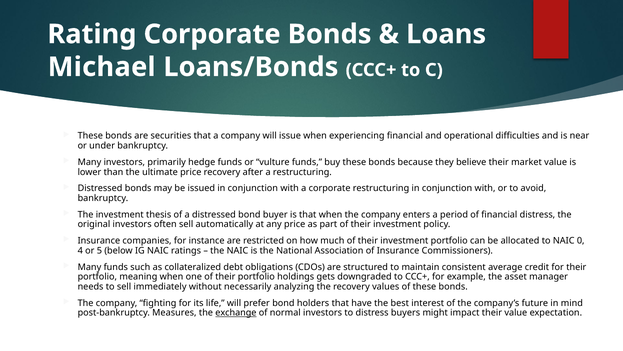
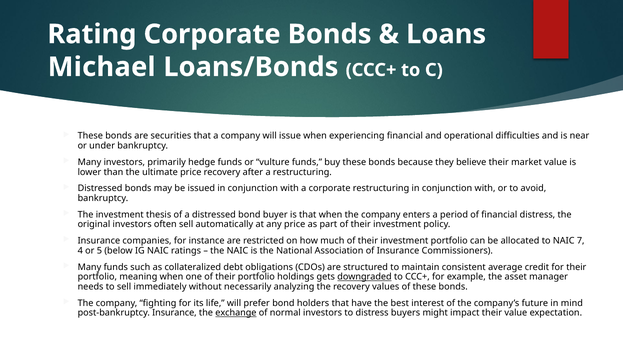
0: 0 -> 7 (581, 240)
downgraded underline: none -> present (364, 277)
post-bankruptcy Measures: Measures -> Insurance (174, 313)
